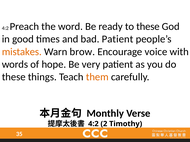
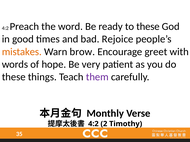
bad Patient: Patient -> Rejoice (118, 39)
voice: voice -> greet (156, 52)
them colour: orange -> purple (97, 77)
